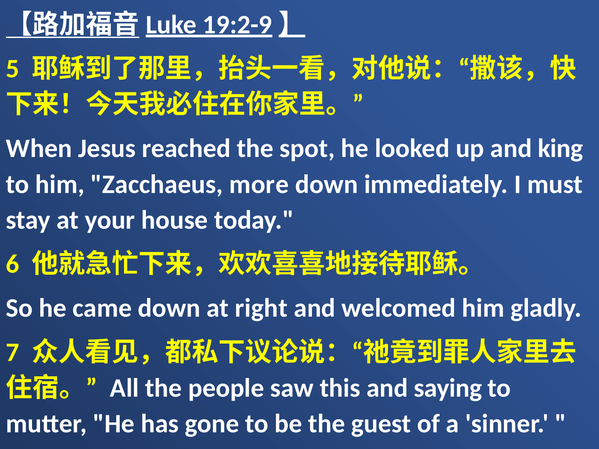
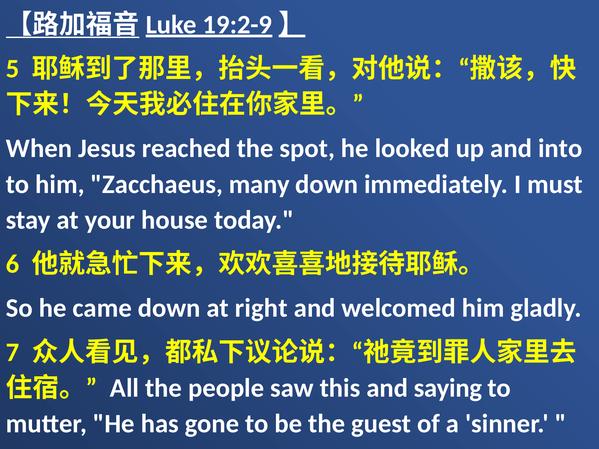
king: king -> into (560, 149)
more: more -> many (259, 184)
